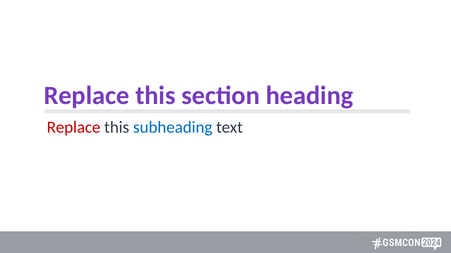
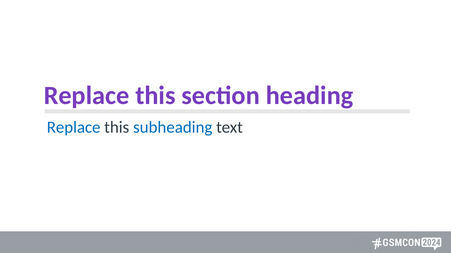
Replace colour: red -> blue (74, 128)
